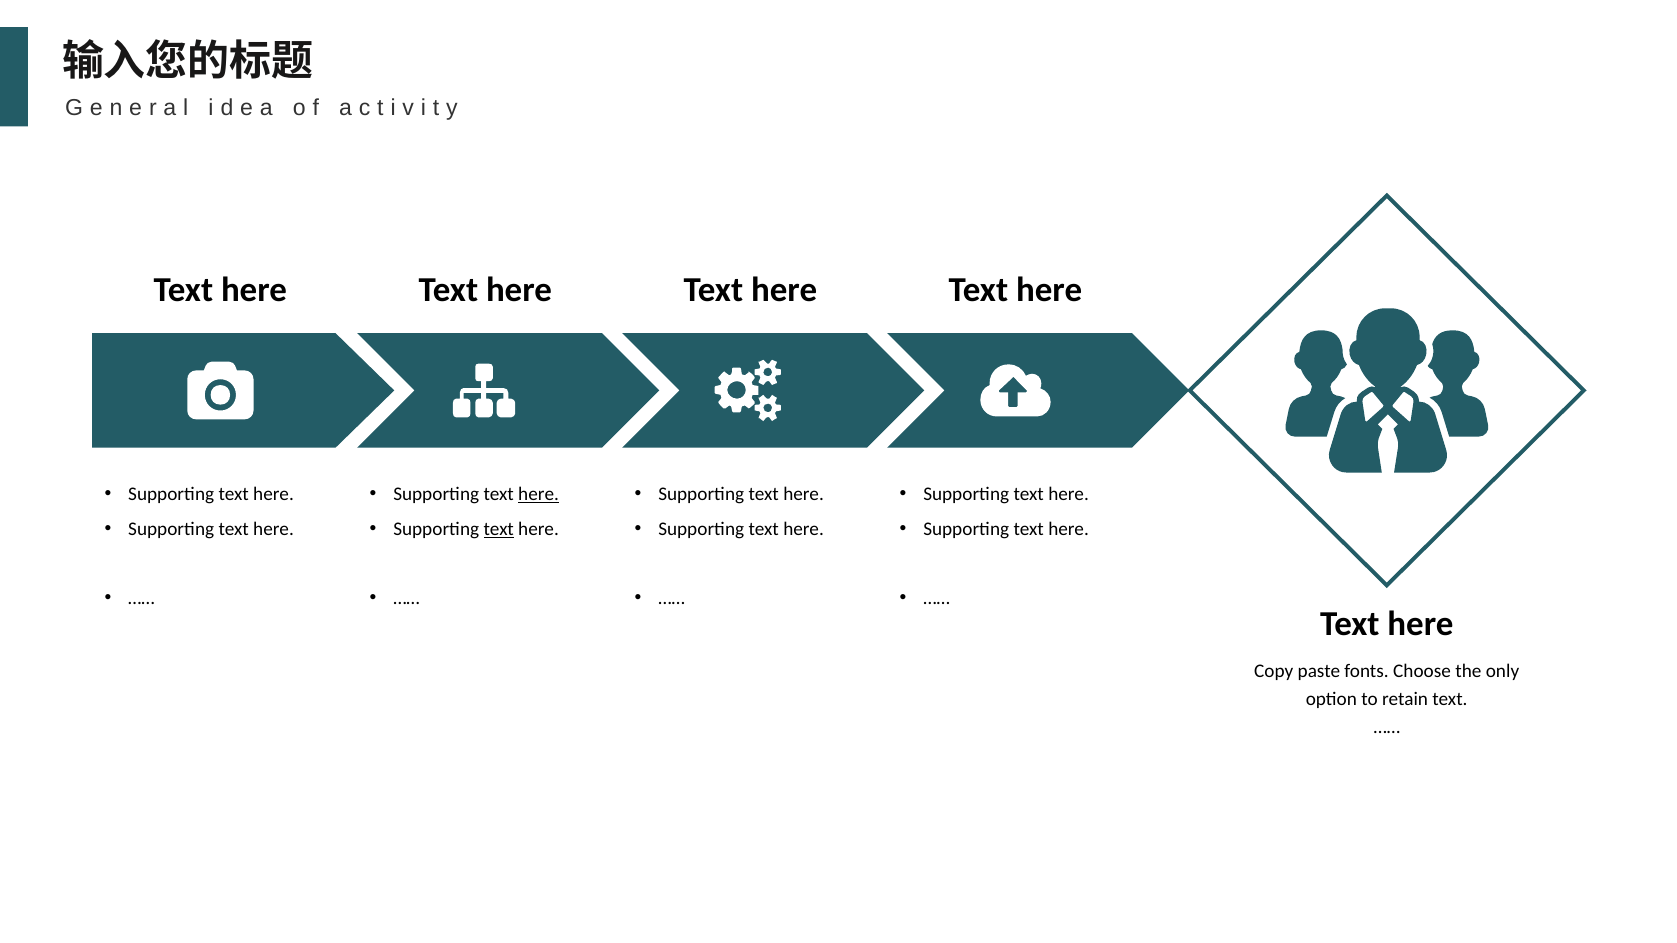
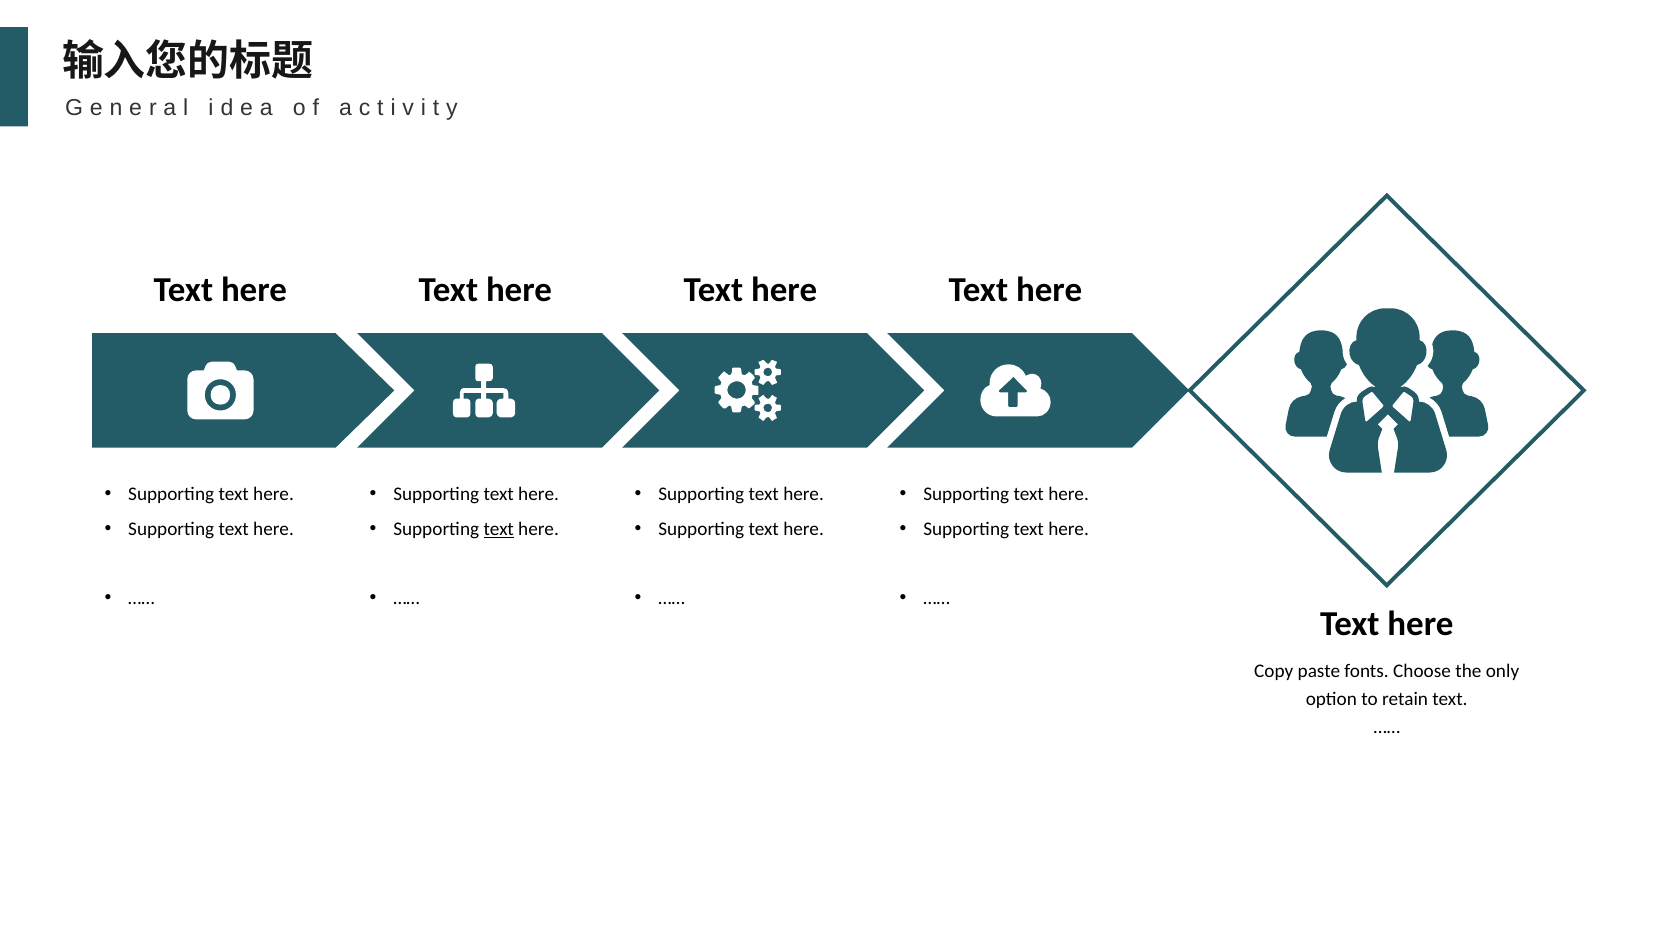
here underline: present -> none (539, 494)
